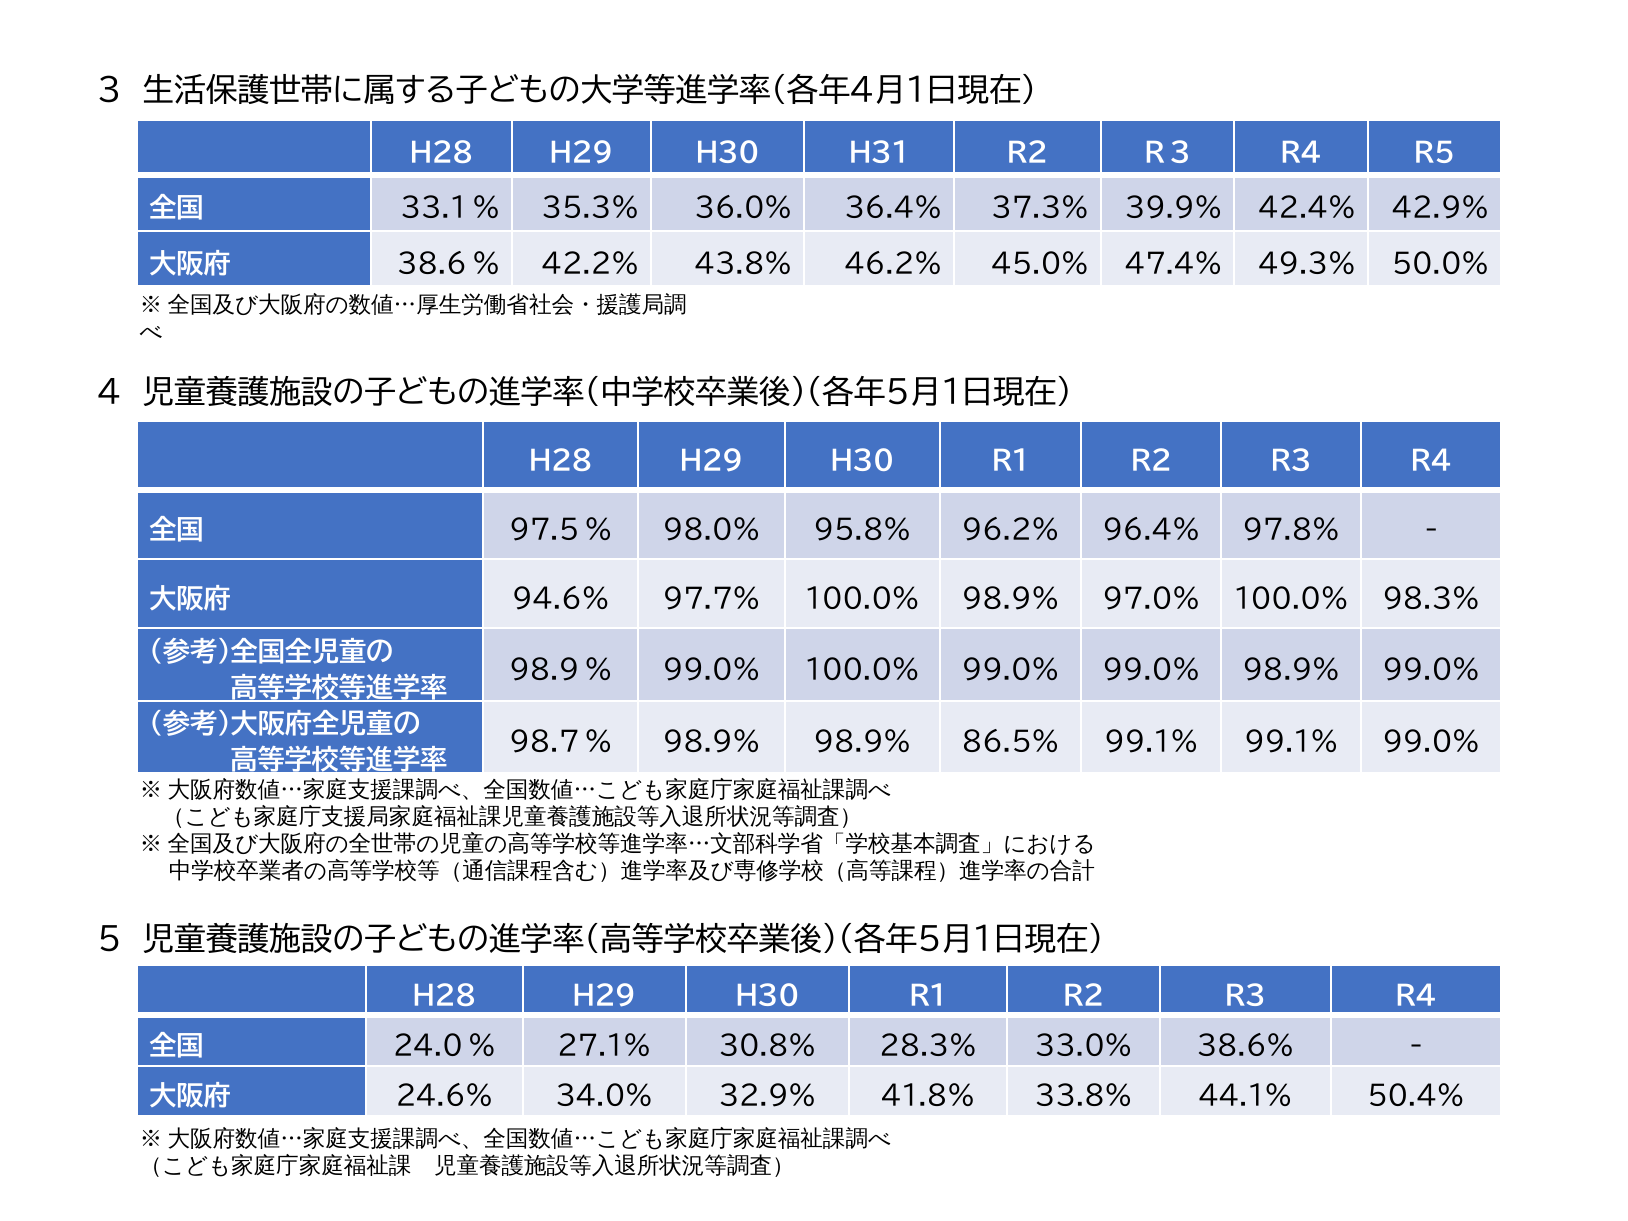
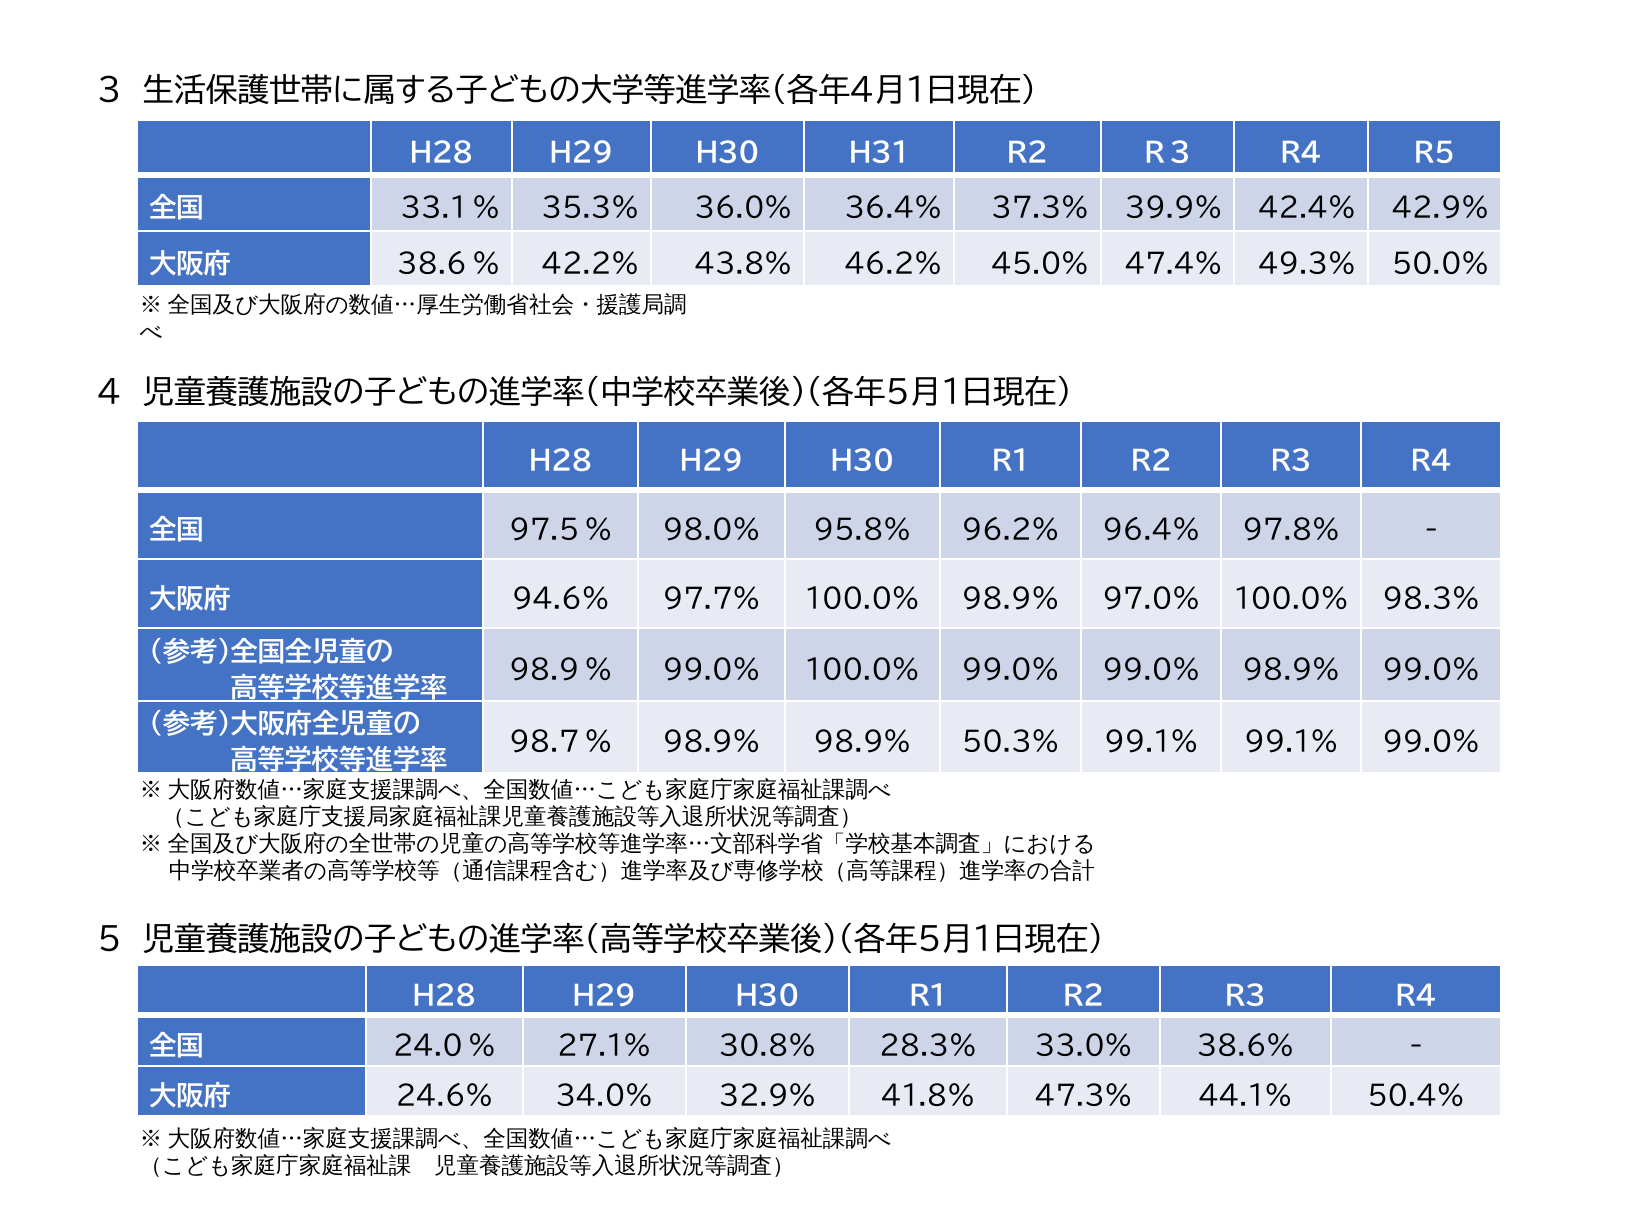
86.5%: 86.5% -> 50.3% (1010, 743)
33.8%: 33.8% -> 47.3% (1084, 1097)
